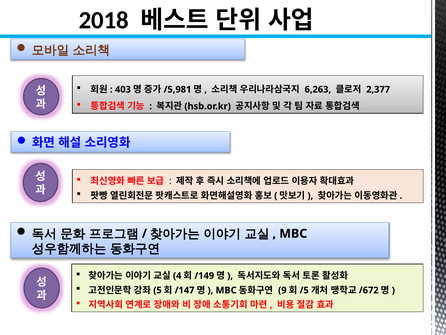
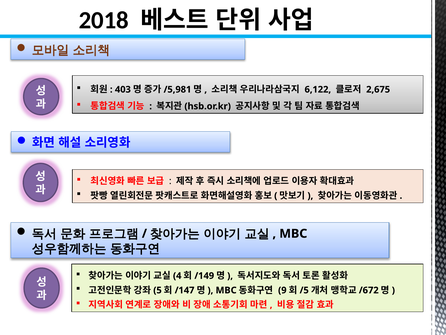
6,263: 6,263 -> 6,122 (318, 89)
2,377: 2,377 -> 2,675 (378, 89)
